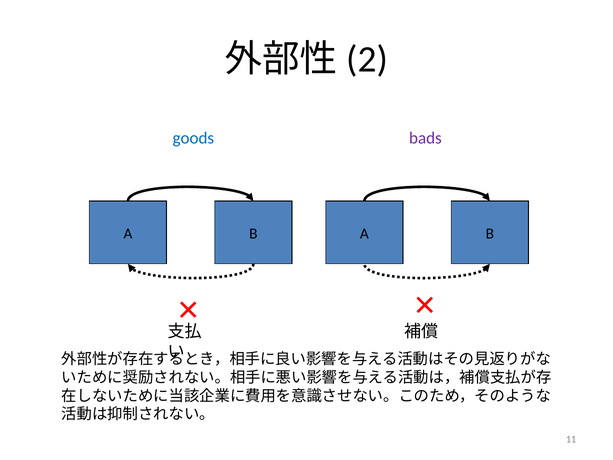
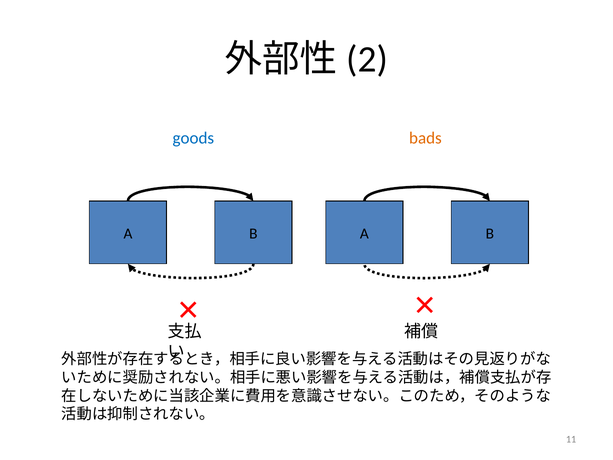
bads colour: purple -> orange (425, 138)
